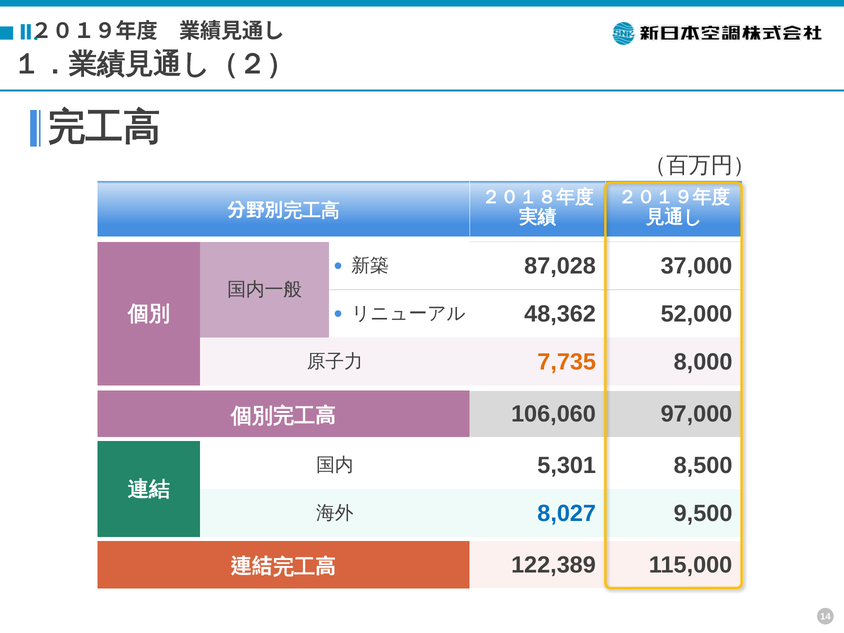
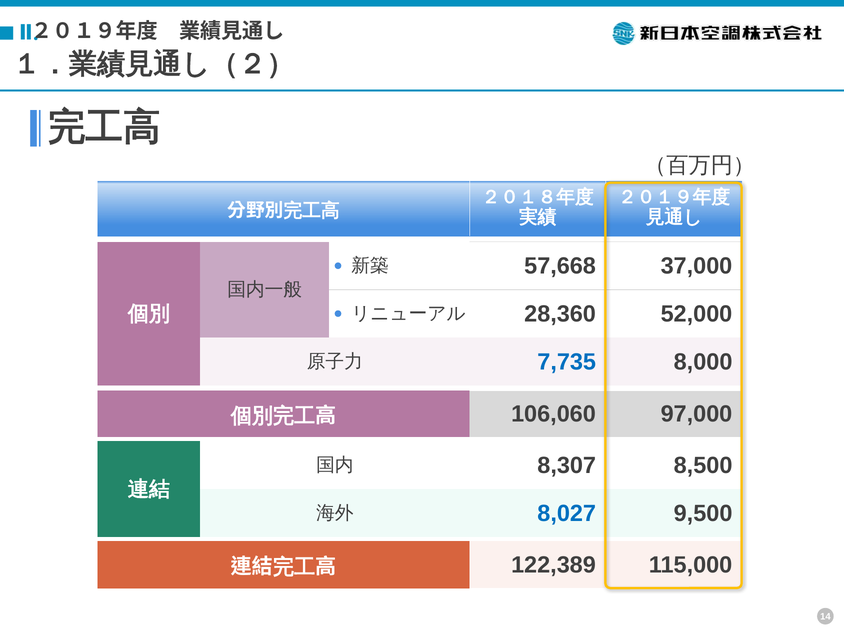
87,028: 87,028 -> 57,668 (560, 266)
48,362: 48,362 -> 28,360 (560, 314)
7,735 colour: orange -> blue (567, 362)
5,301: 5,301 -> 8,307 (567, 465)
